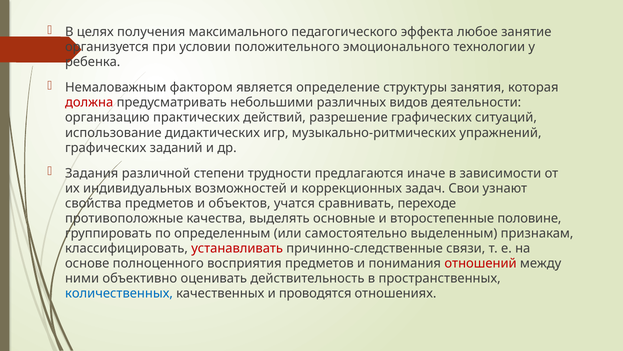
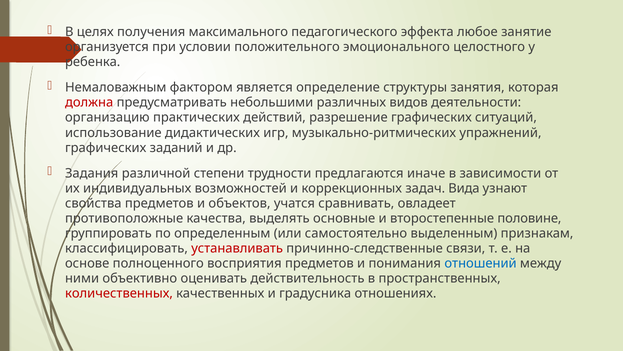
технологии: технологии -> целостного (489, 47)
Свои: Свои -> Вида (464, 188)
переходе: переходе -> овладеет (427, 203)
отношений colour: red -> blue (481, 263)
количественных colour: blue -> red (119, 293)
проводятся: проводятся -> градусника (315, 293)
